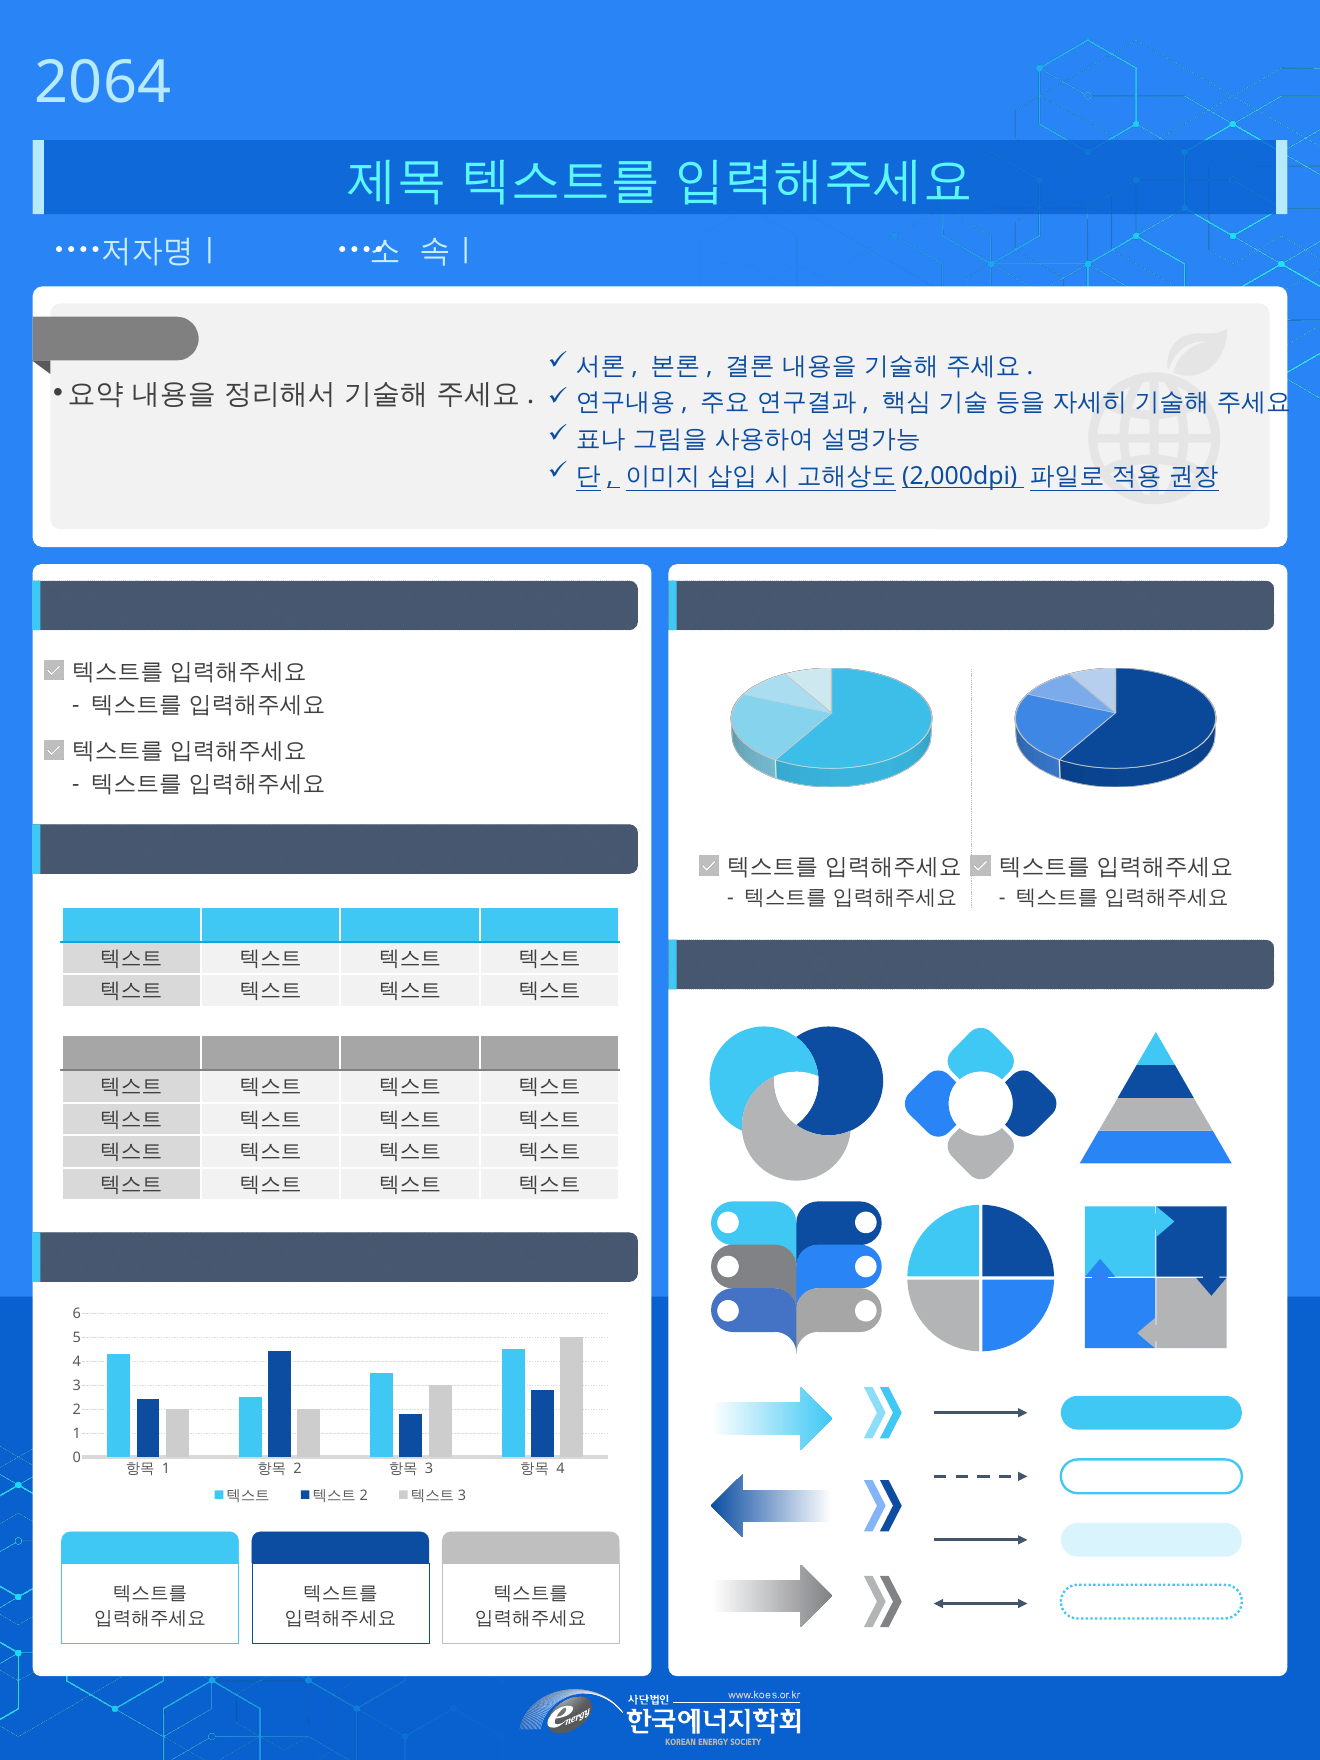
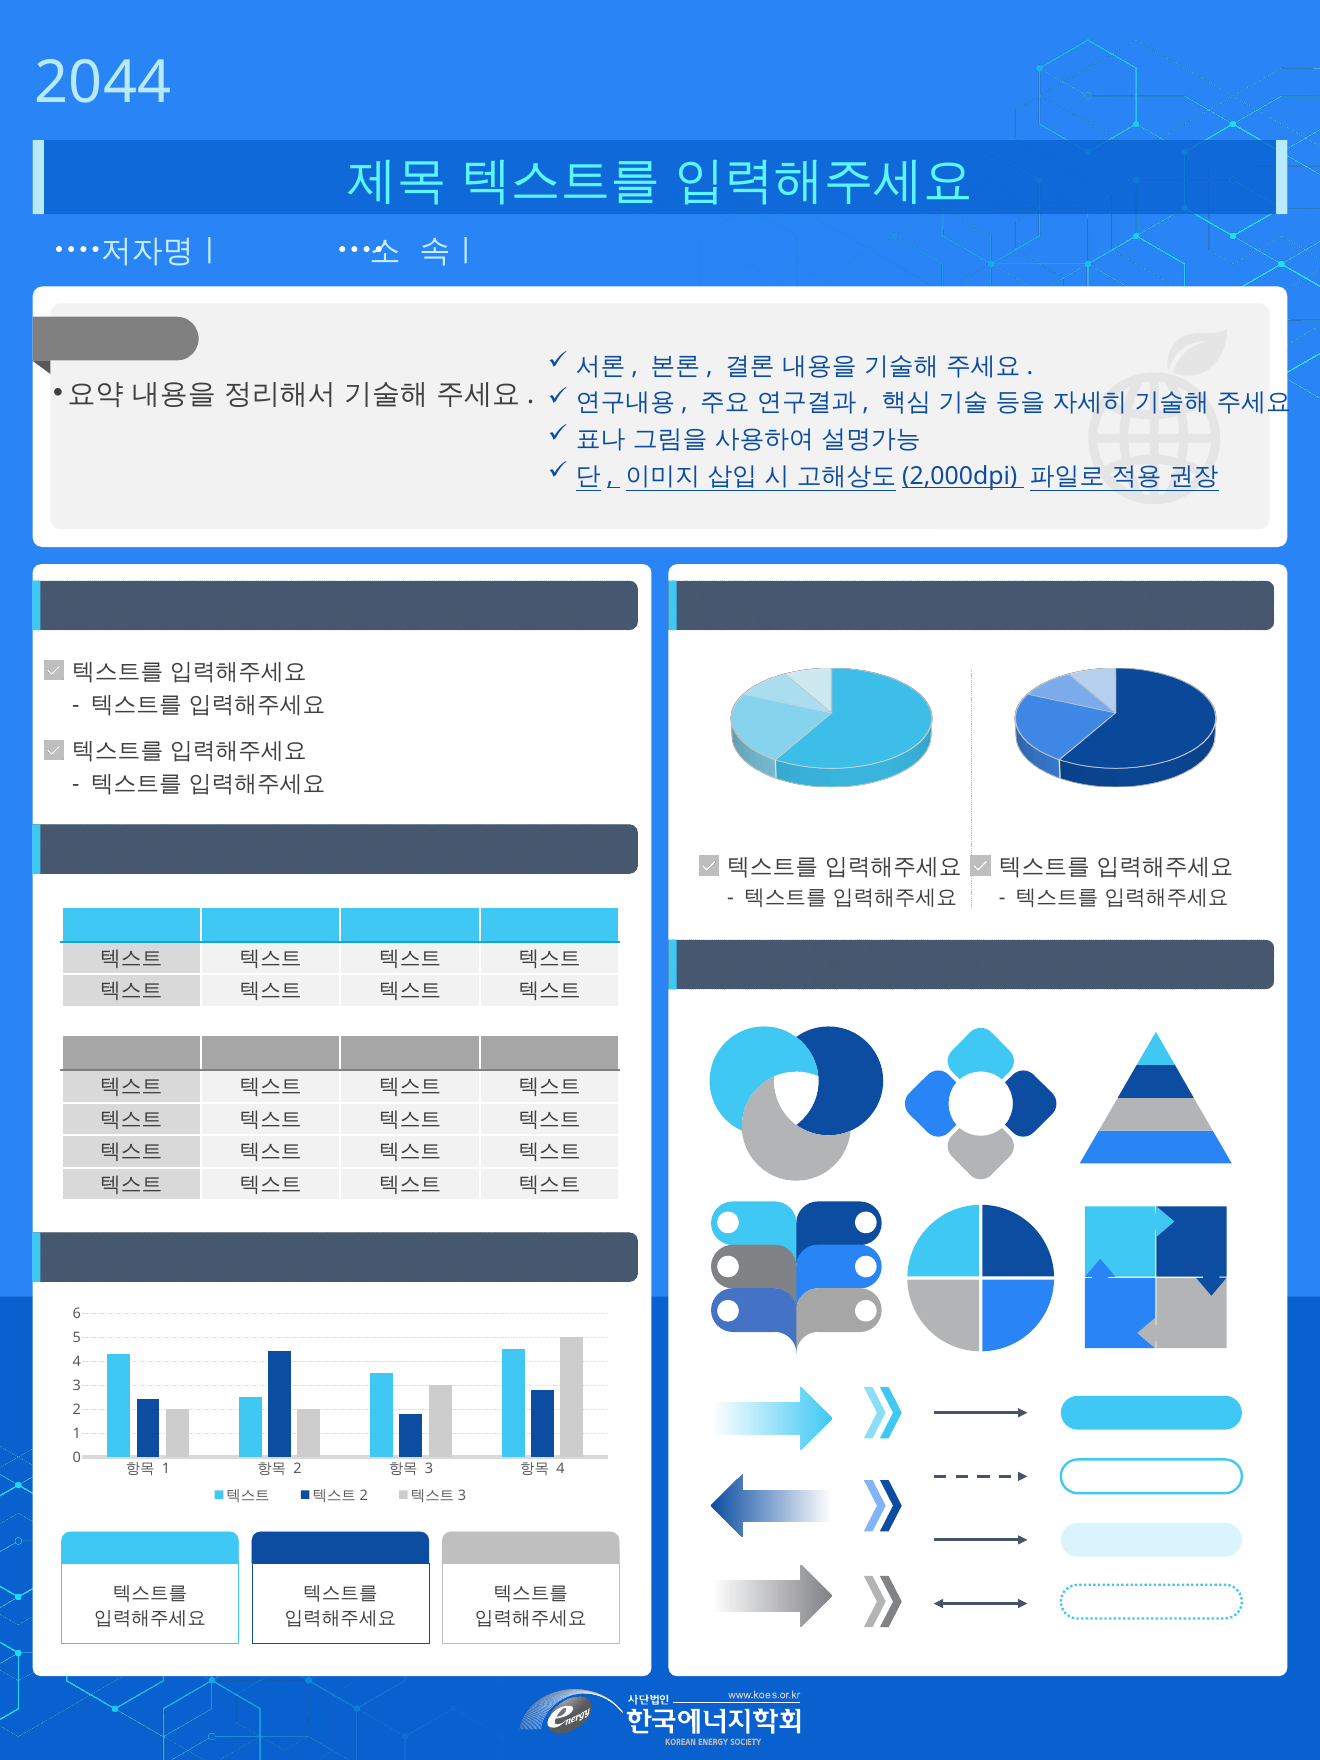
2064: 2064 -> 2044 (103, 83)
